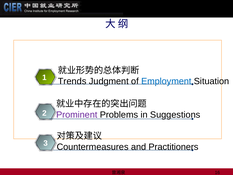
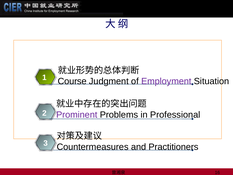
Trends: Trends -> Course (72, 81)
Employment colour: blue -> purple (166, 81)
Suggestions: Suggestions -> Professional (175, 115)
